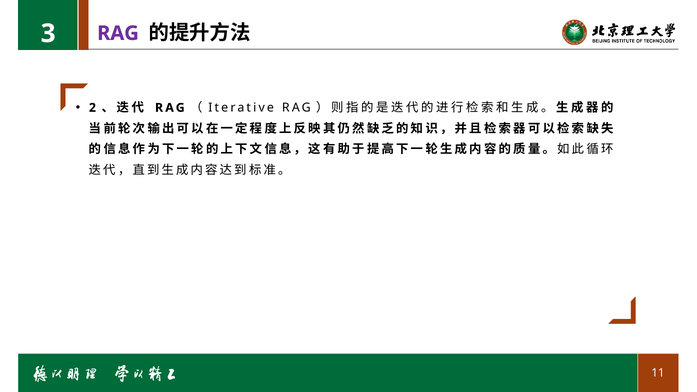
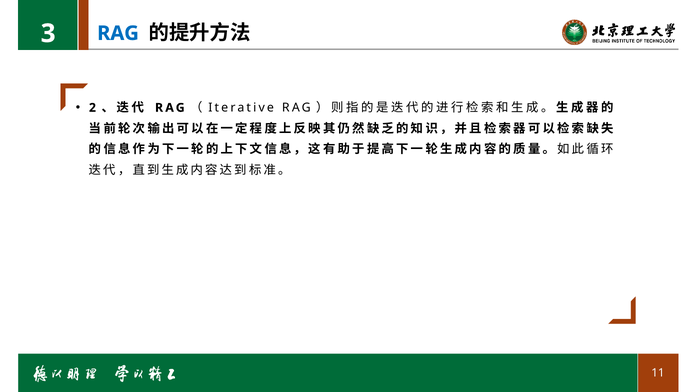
RAG colour: purple -> blue (118, 33)
